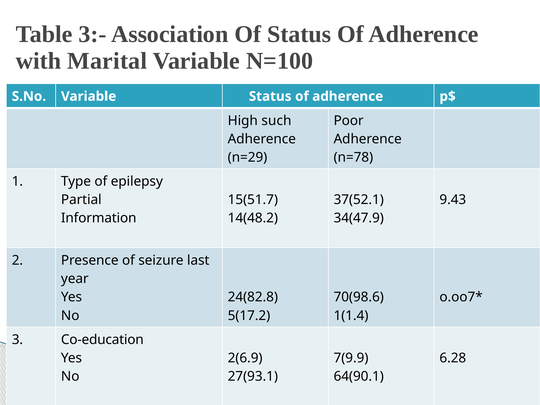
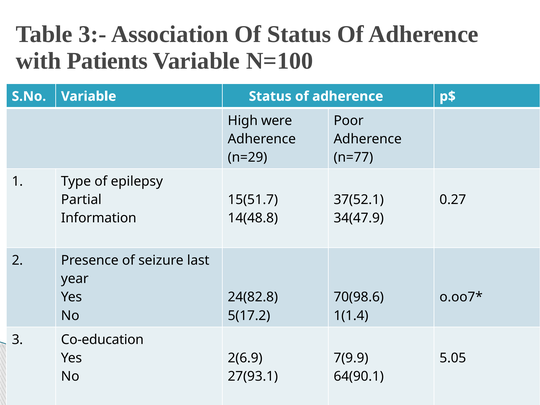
Marital: Marital -> Patients (107, 61)
such: such -> were (277, 121)
n=78: n=78 -> n=77 (353, 157)
9.43: 9.43 -> 0.27 (453, 200)
14(48.2: 14(48.2 -> 14(48.8 (253, 218)
6.28: 6.28 -> 5.05 (453, 358)
